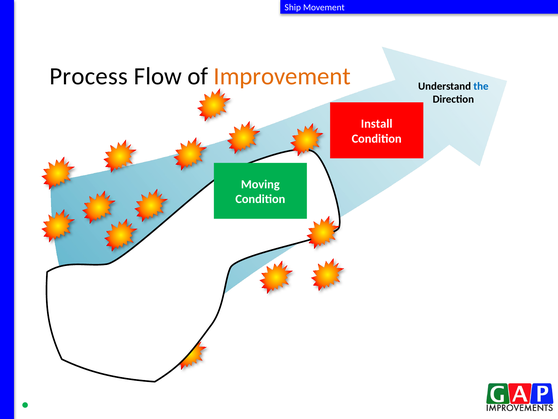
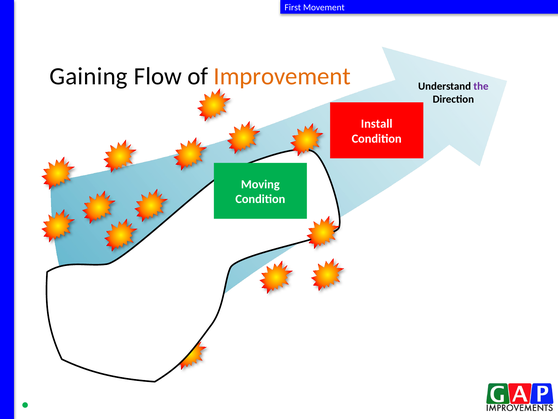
Ship: Ship -> First (293, 7)
Process: Process -> Gaining (89, 76)
the colour: blue -> purple (481, 86)
